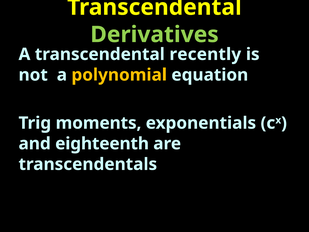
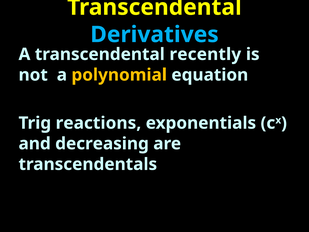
Derivatives colour: light green -> light blue (154, 35)
moments: moments -> reactions (98, 123)
eighteenth: eighteenth -> decreasing (102, 143)
